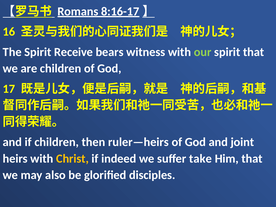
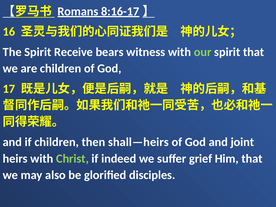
ruler—heirs: ruler—heirs -> shall—heirs (138, 142)
Christ colour: yellow -> light green (72, 159)
take: take -> grief (201, 159)
